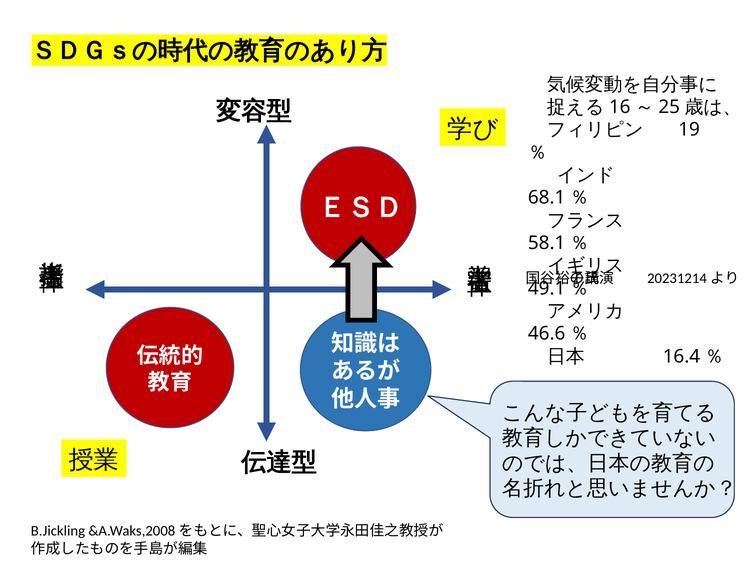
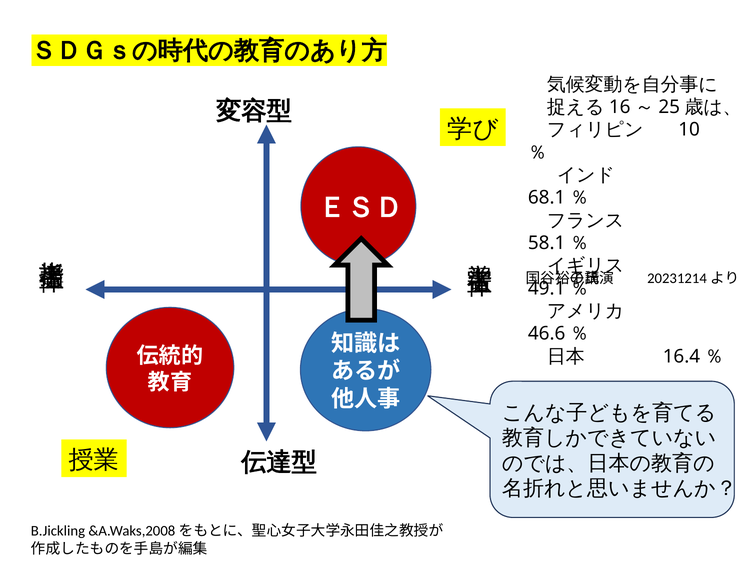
19: 19 -> 10 (689, 130)
